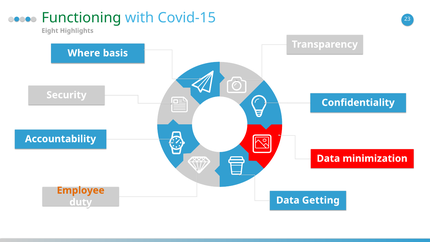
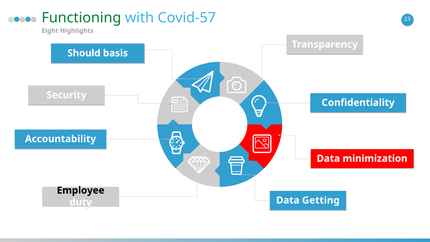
Covid-15: Covid-15 -> Covid-57 (187, 18)
Where: Where -> Should (84, 53)
Employee colour: orange -> black (81, 190)
